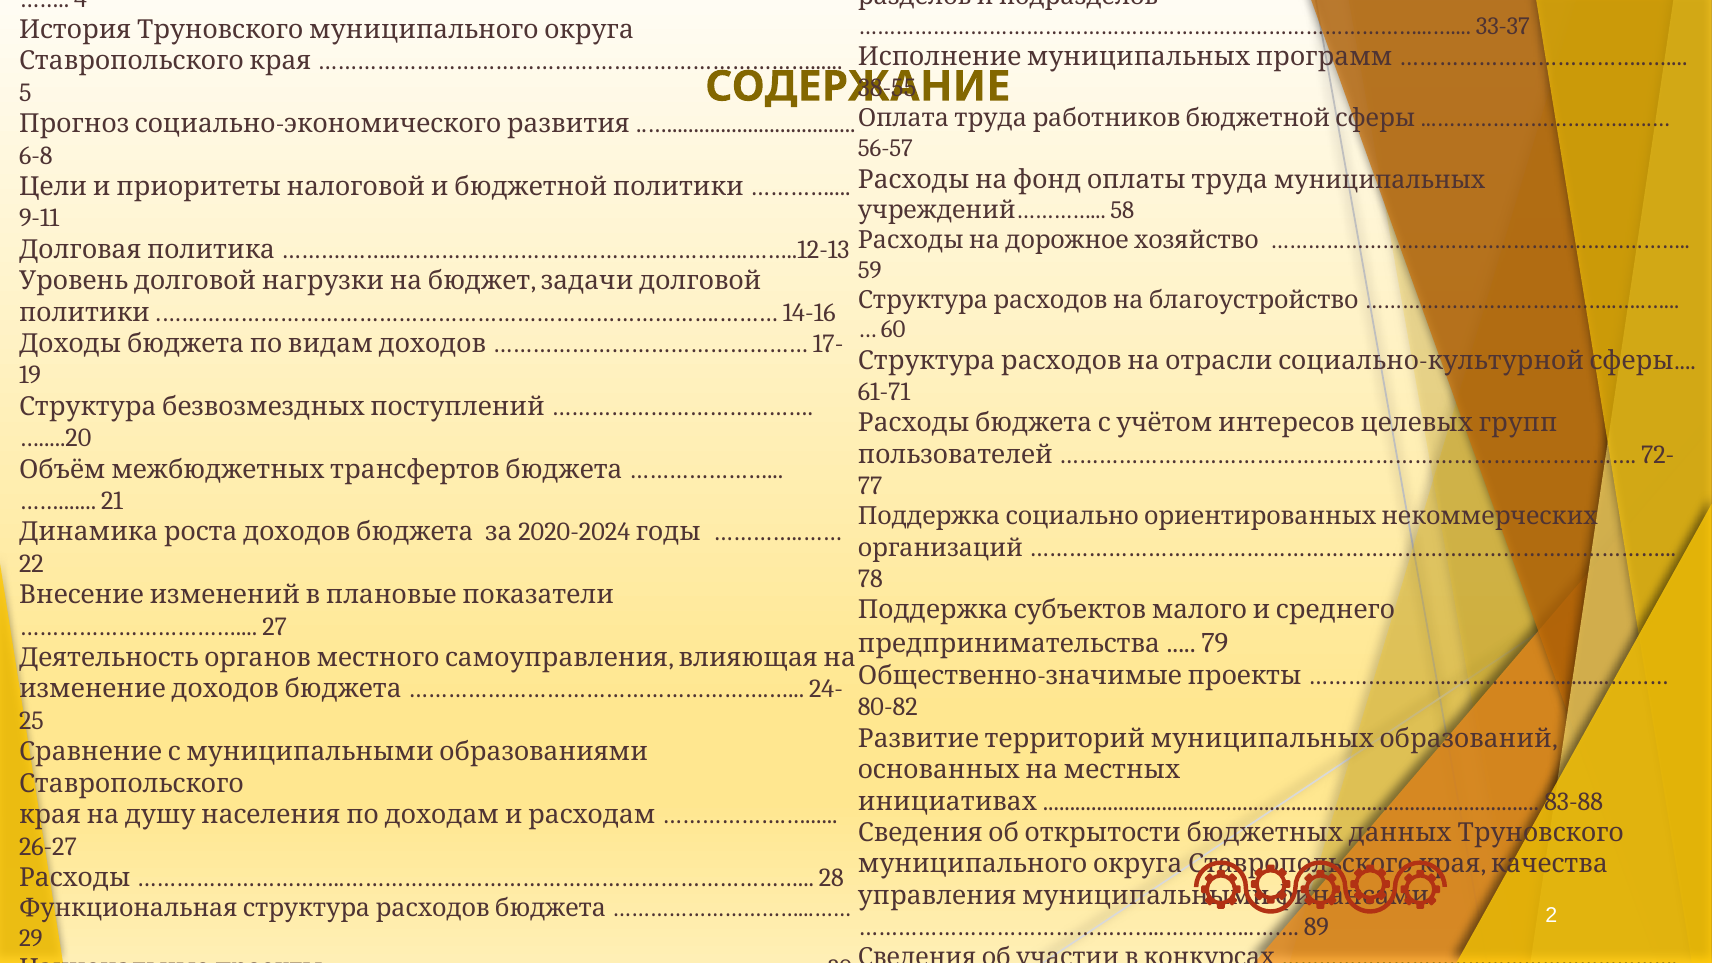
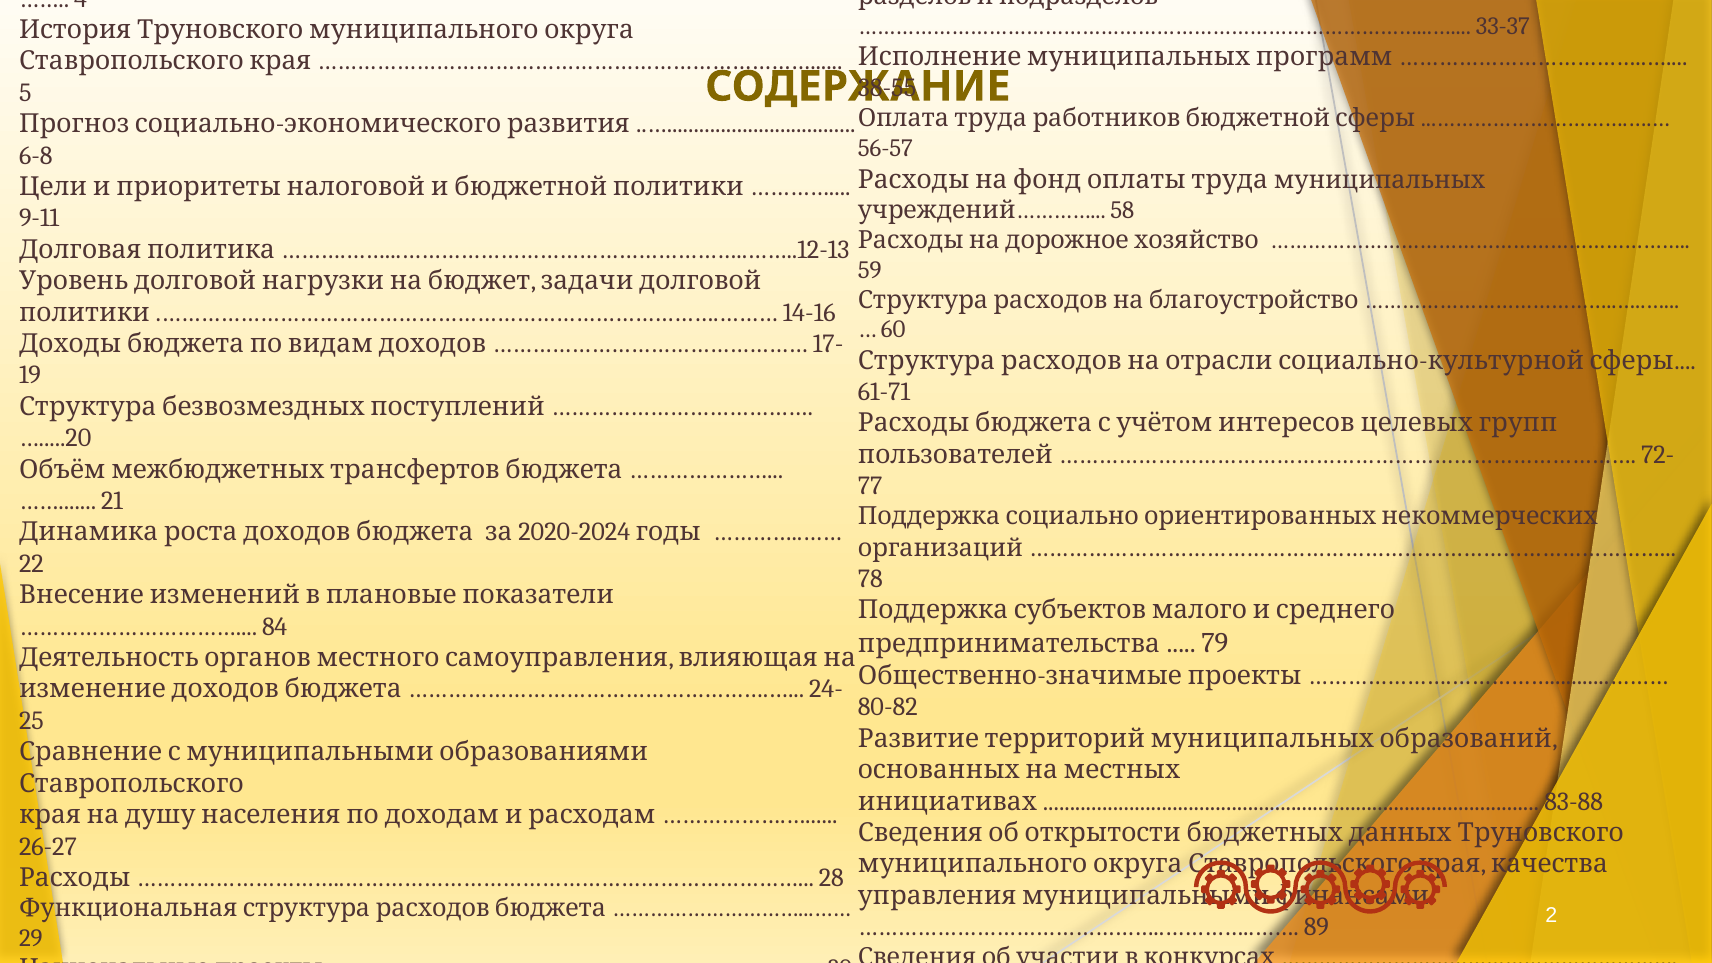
27: 27 -> 84 (275, 627)
